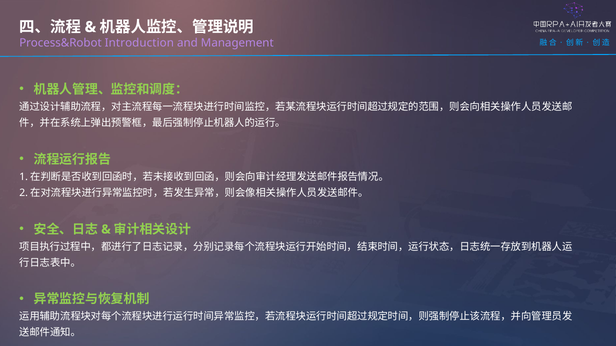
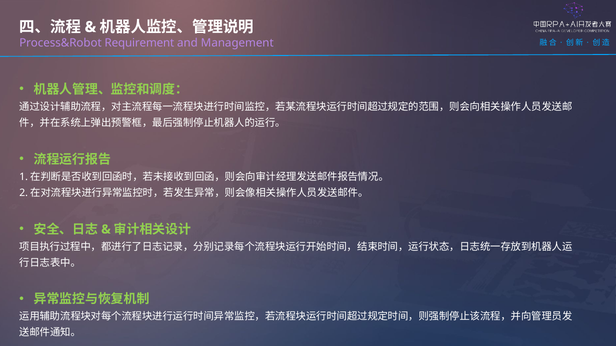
Introduction: Introduction -> Requirement (139, 43)
